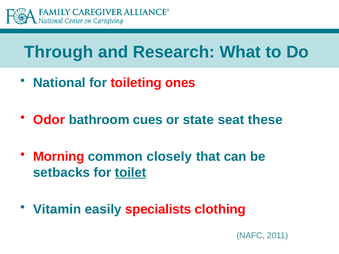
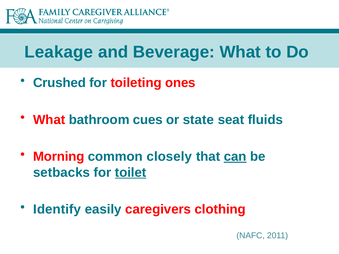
Through: Through -> Leakage (59, 52)
Research: Research -> Beverage (174, 52)
National: National -> Crushed (59, 83)
Odor: Odor -> What (49, 120)
these: these -> fluids (265, 120)
can underline: none -> present (235, 157)
Vitamin: Vitamin -> Identify (57, 210)
specialists: specialists -> caregivers (158, 210)
